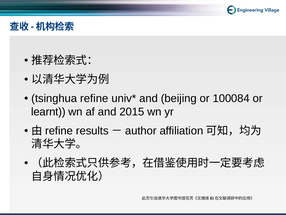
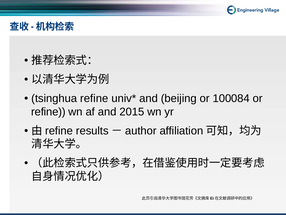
learnt: learnt -> refine (48, 112)
